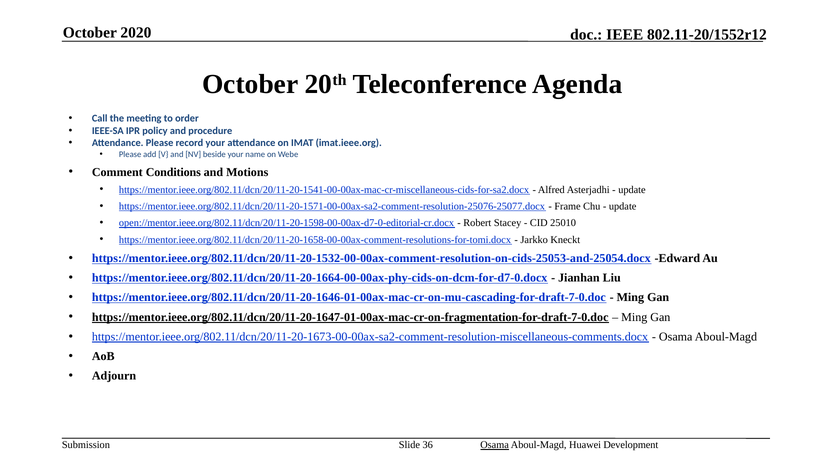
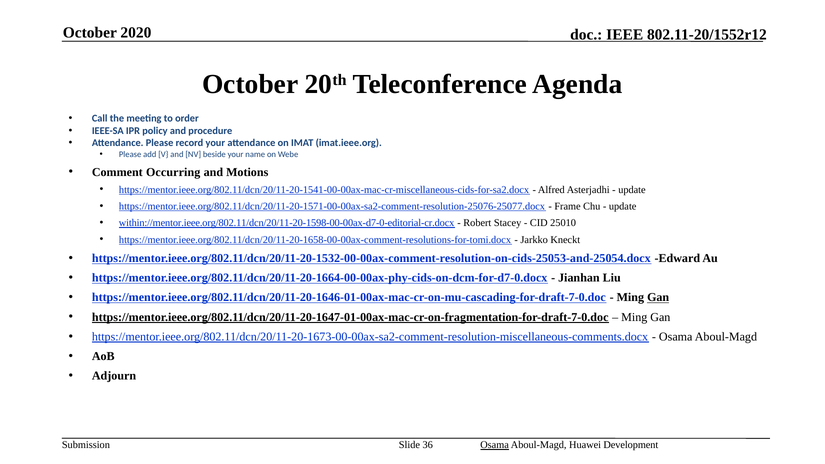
Conditions: Conditions -> Occurring (173, 172)
open://mentor.ieee.org/802.11/dcn/20/11-20-1598-00-00ax-d7-0-editorial-cr.docx: open://mentor.ieee.org/802.11/dcn/20/11-20-1598-00-00ax-d7-0-editorial-cr.docx -> within://mentor.ieee.org/802.11/dcn/20/11-20-1598-00-00ax-d7-0-editorial-cr.docx (287, 223)
Gan underline: none -> present (658, 298)
